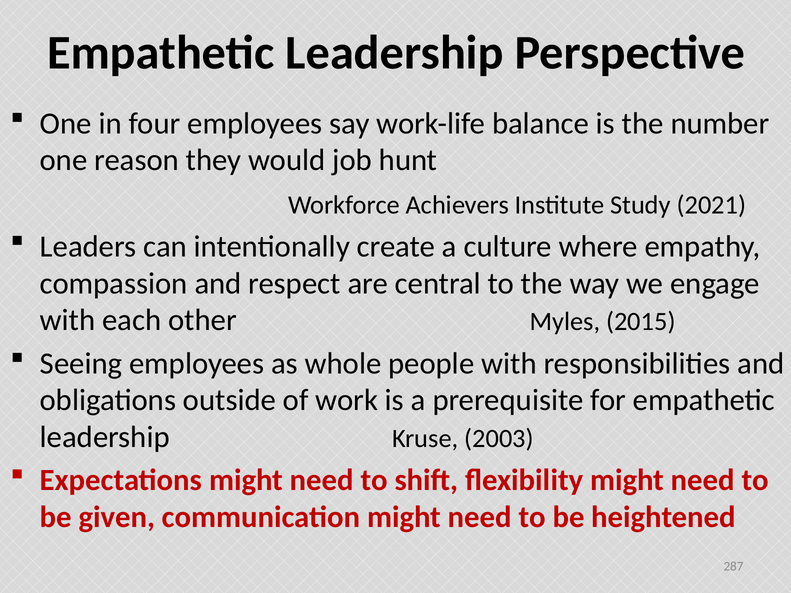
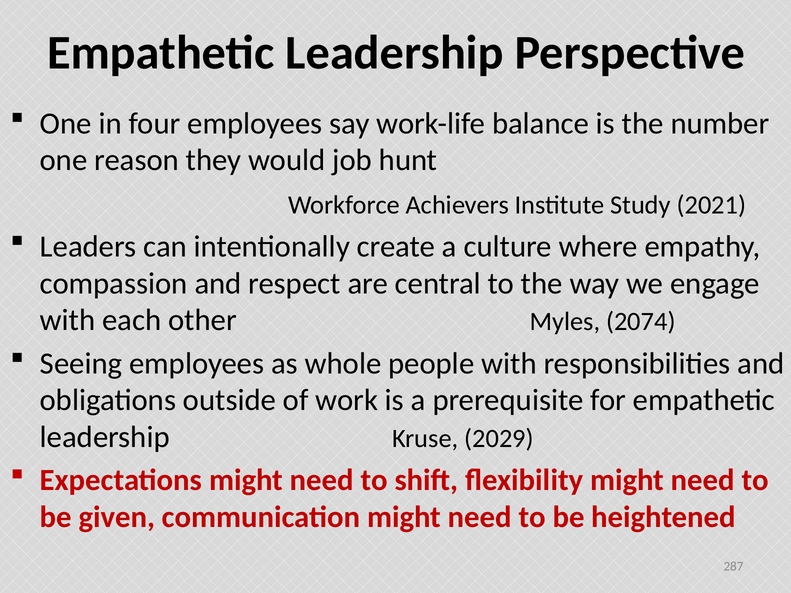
2015: 2015 -> 2074 (641, 322)
2003: 2003 -> 2029 (499, 439)
